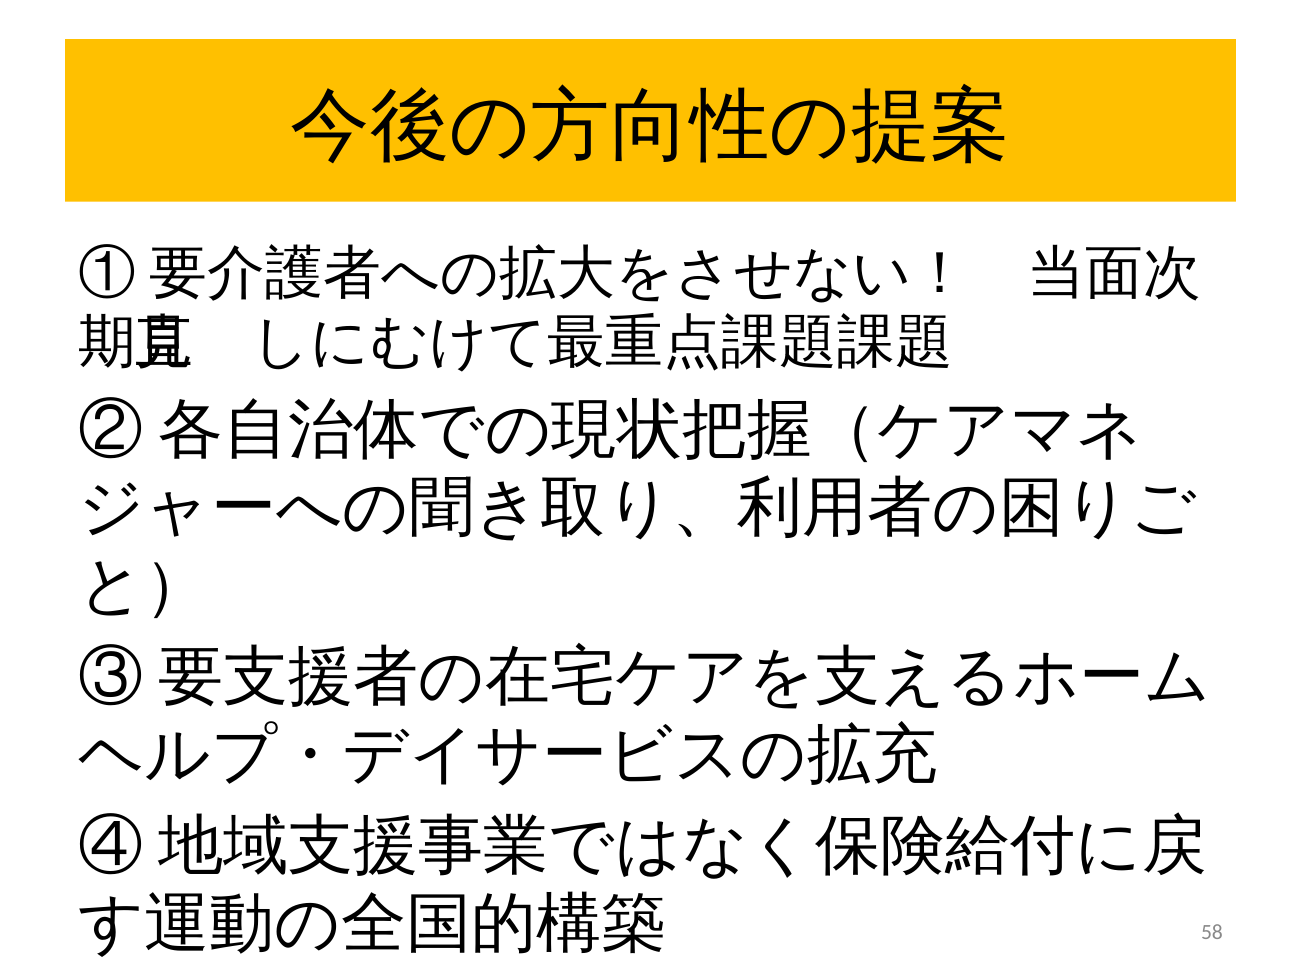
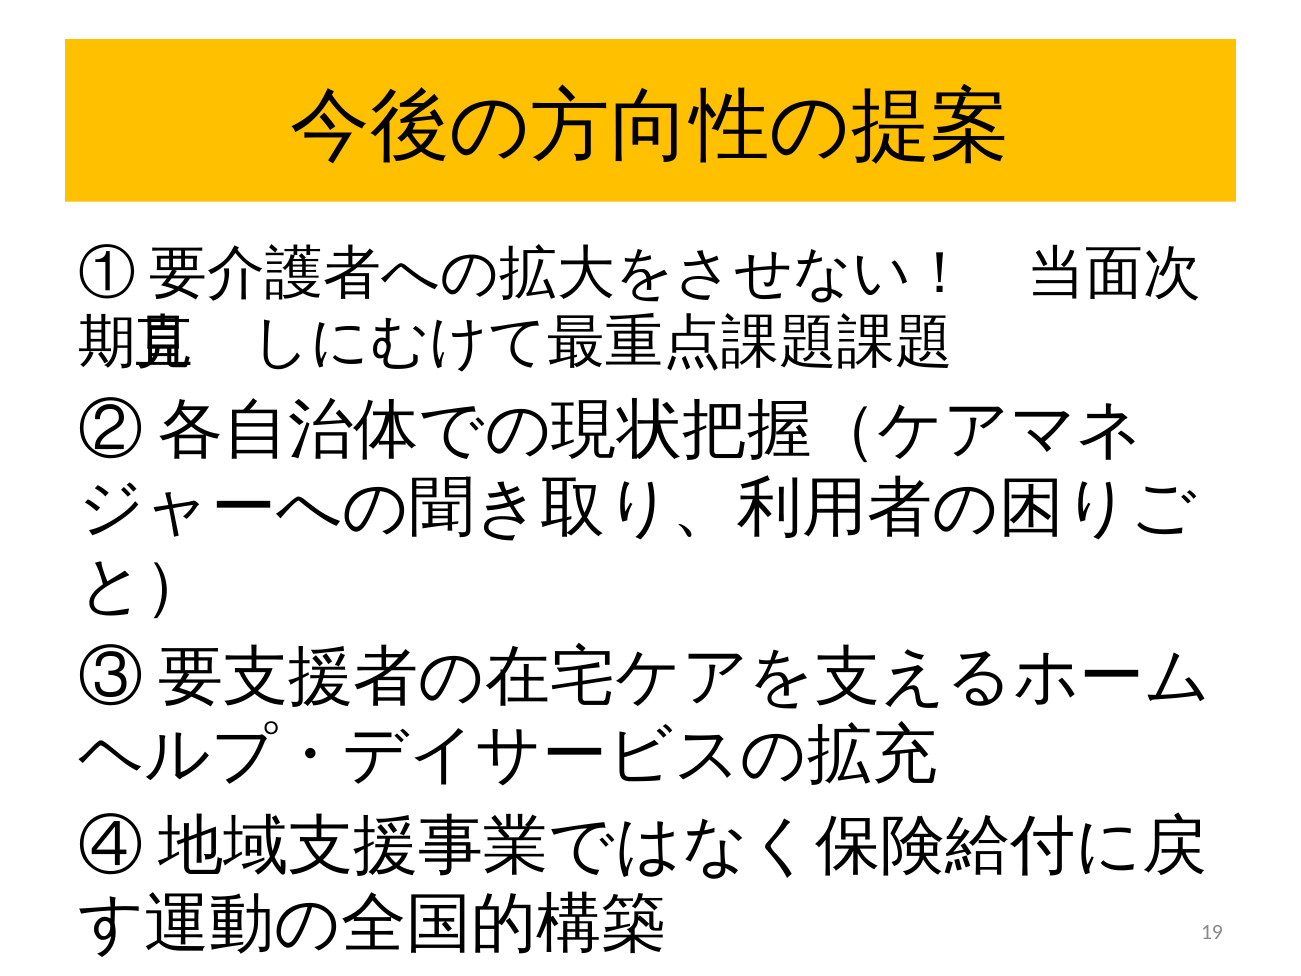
58: 58 -> 19 (1212, 932)
